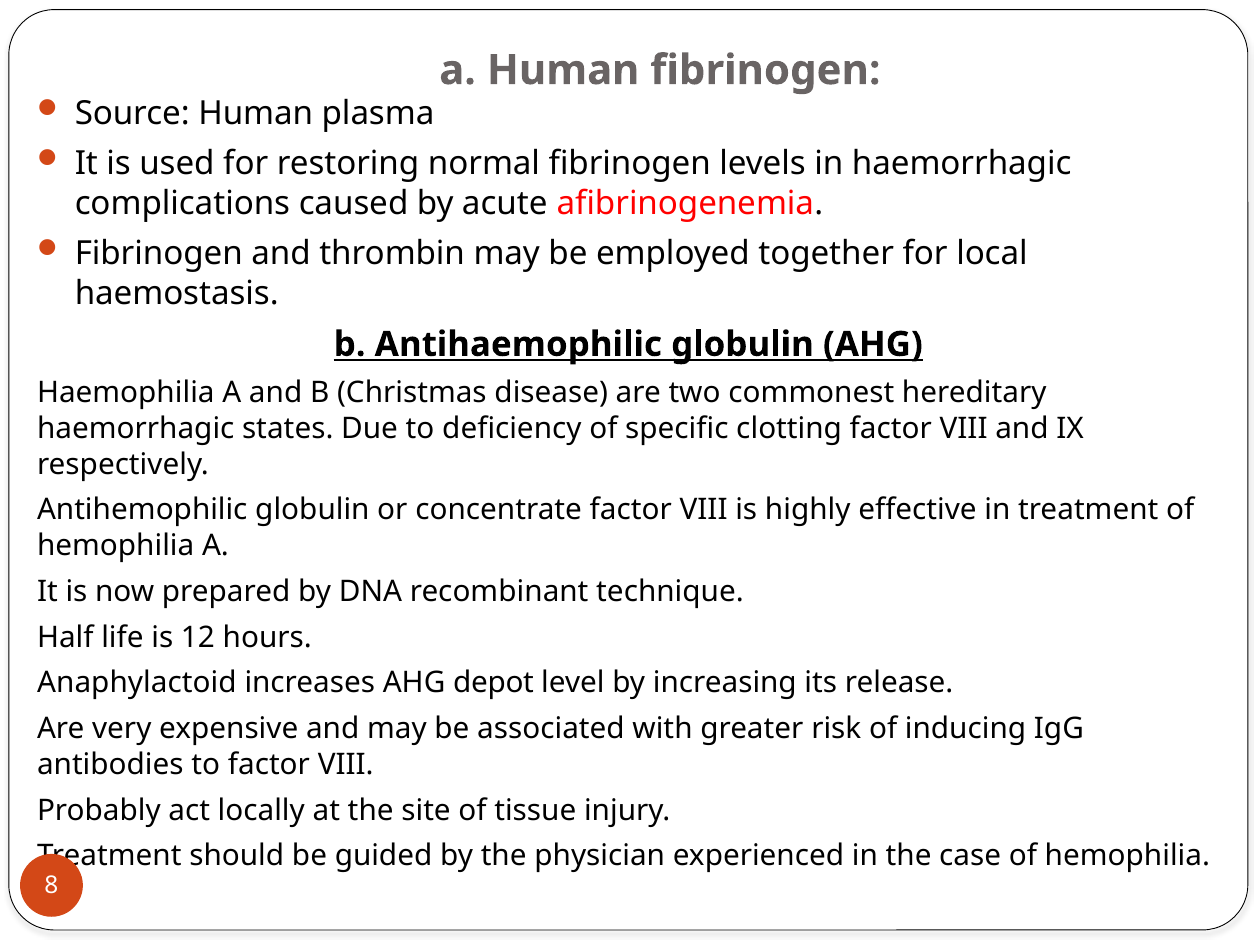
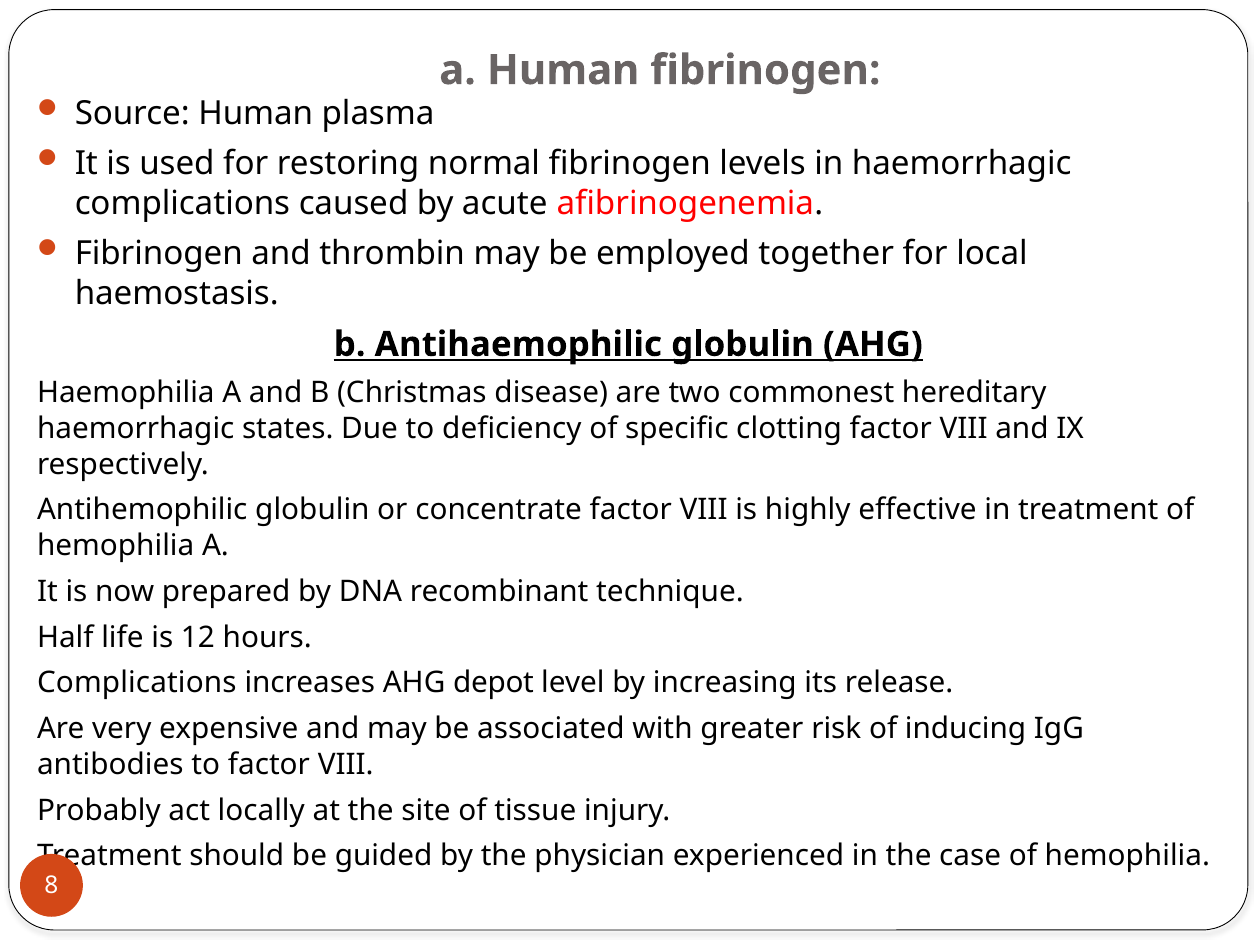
Anaphylactoid: Anaphylactoid -> Complications (137, 683)
